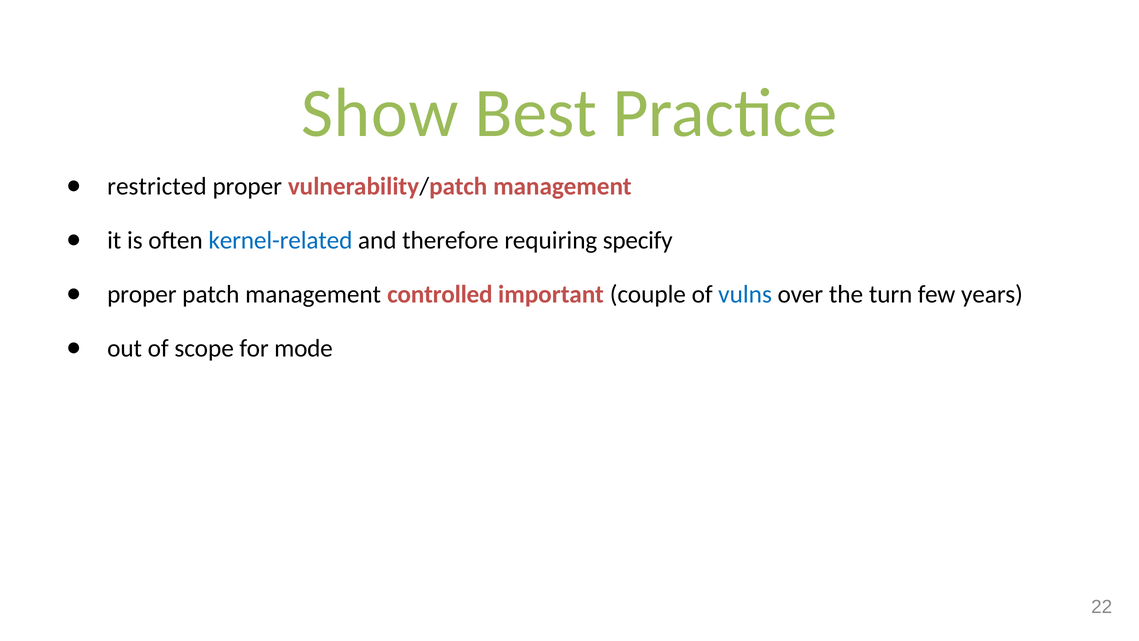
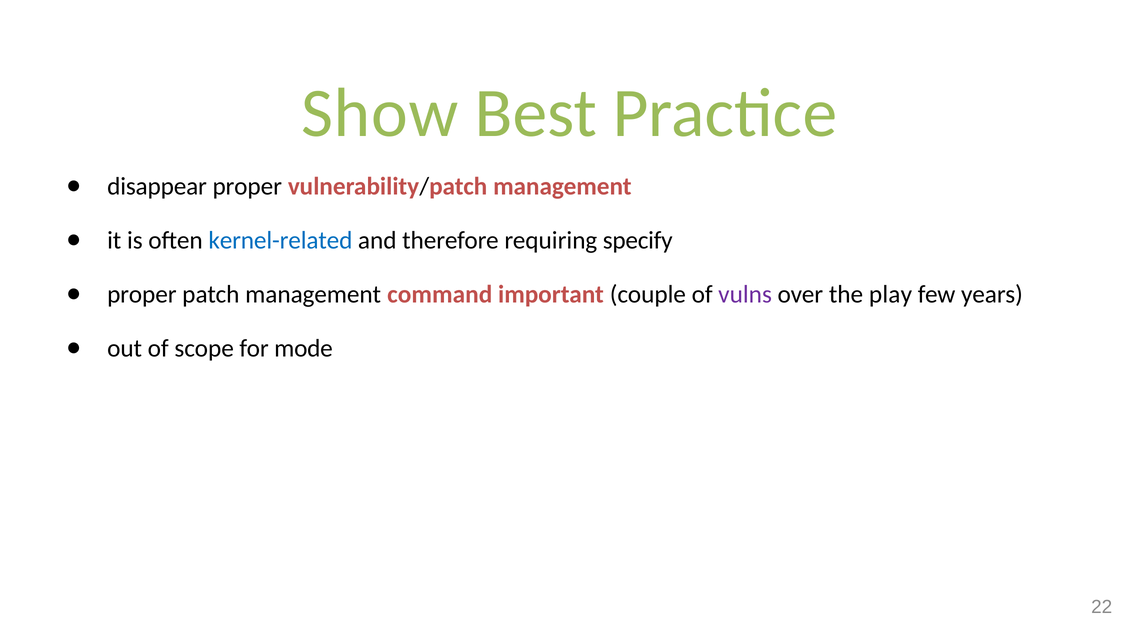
restricted: restricted -> disappear (157, 186)
controlled: controlled -> command (440, 294)
vulns colour: blue -> purple (745, 294)
turn: turn -> play (891, 294)
